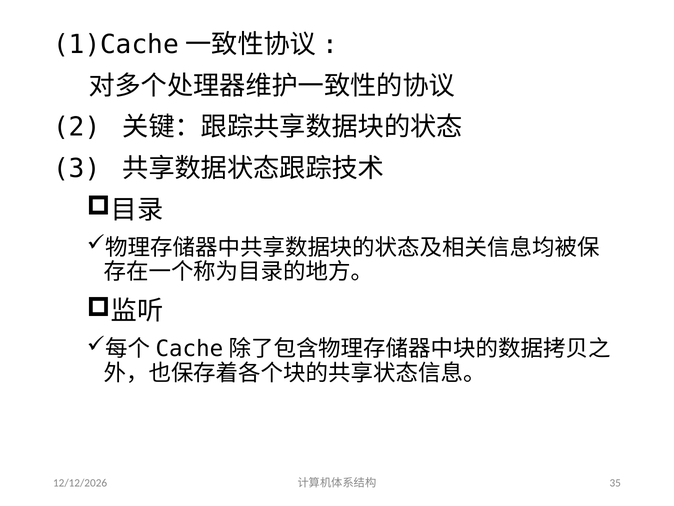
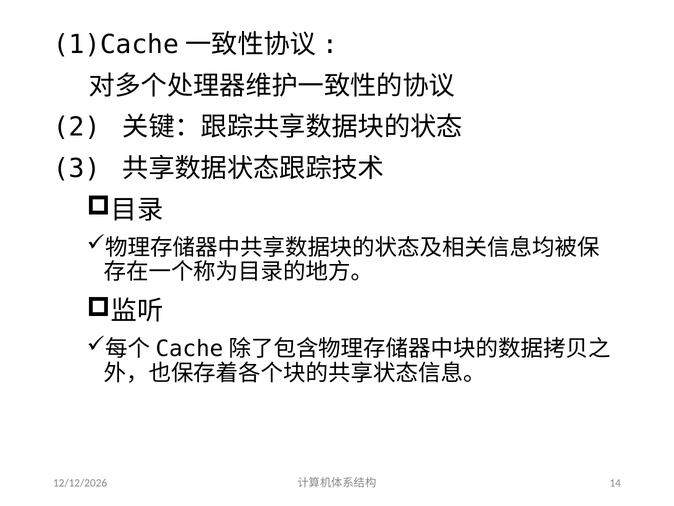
35: 35 -> 14 (615, 483)
